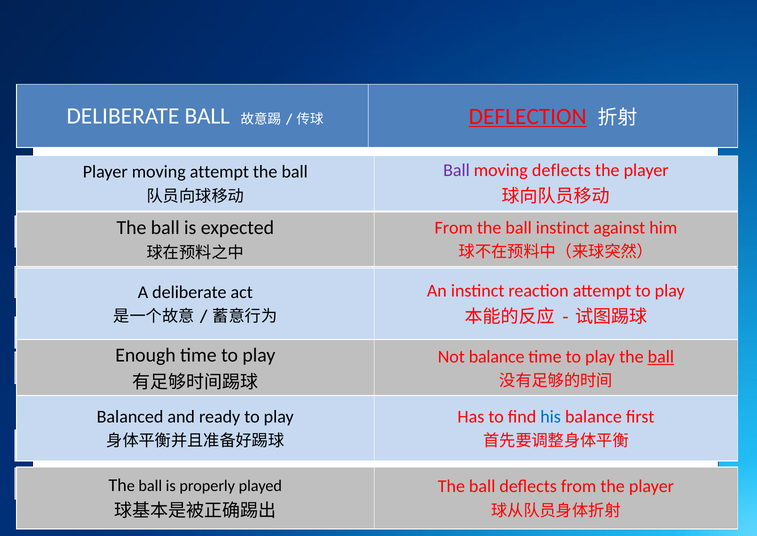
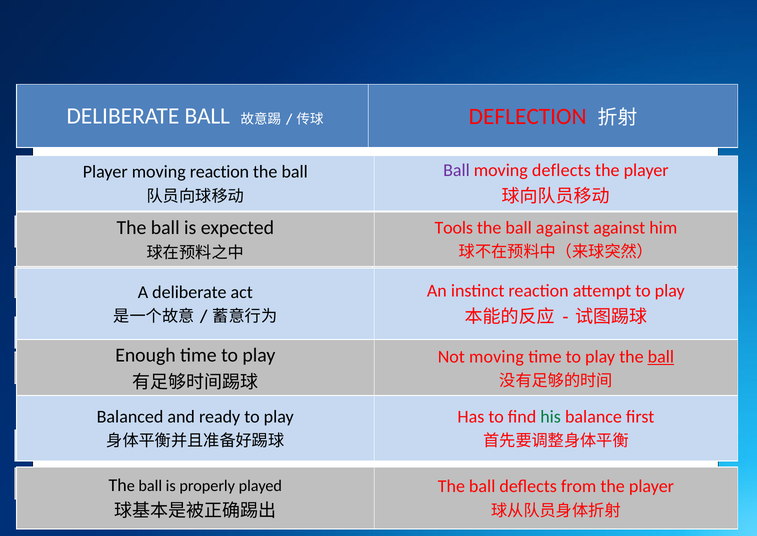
DEFLECTION underline: present -> none (528, 116)
moving attempt: attempt -> reaction (219, 172)
From: From -> Tools (454, 227)
ball instinct: instinct -> against (563, 227)
Not balance: balance -> moving (496, 356)
his colour: blue -> green (551, 416)
